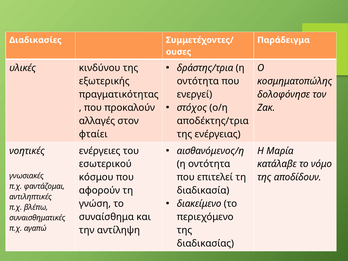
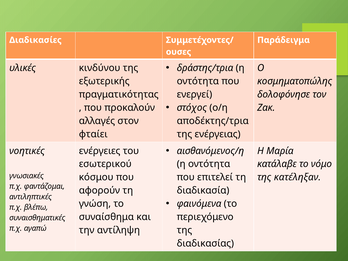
αποδίδουν: αποδίδουν -> κατέληξαν (297, 177)
διακείμενο: διακείμενο -> φαινόμενα (199, 204)
